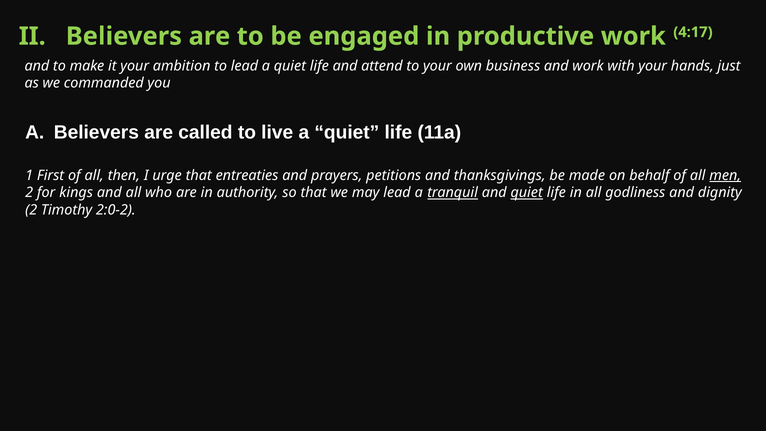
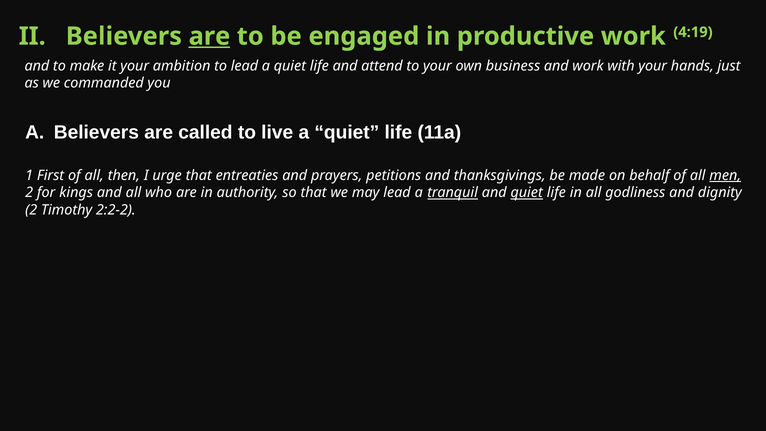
are underline: none -> present (209, 36)
4:17: 4:17 -> 4:19 (693, 32)
2:0-2: 2:0-2 -> 2:2-2 (116, 210)
